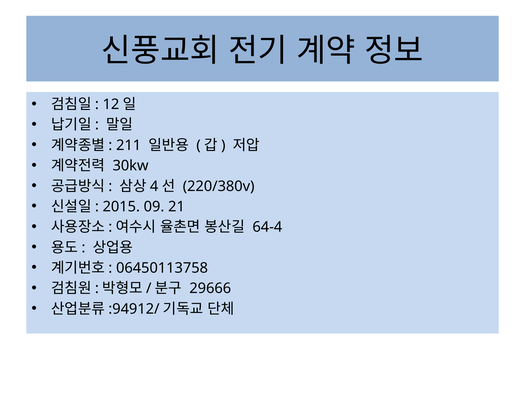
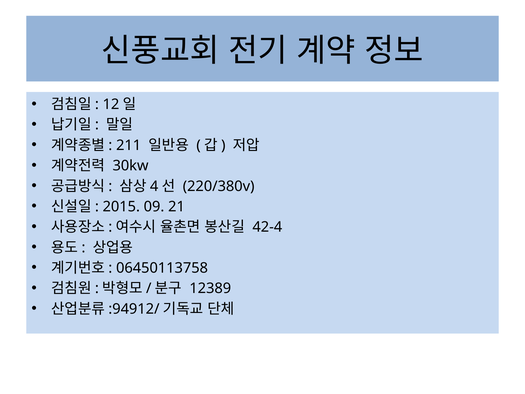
64-4: 64-4 -> 42-4 (267, 227)
29666: 29666 -> 12389 (210, 288)
